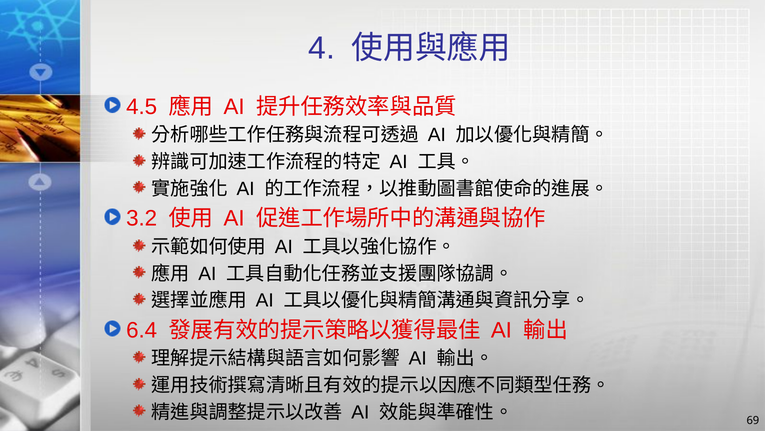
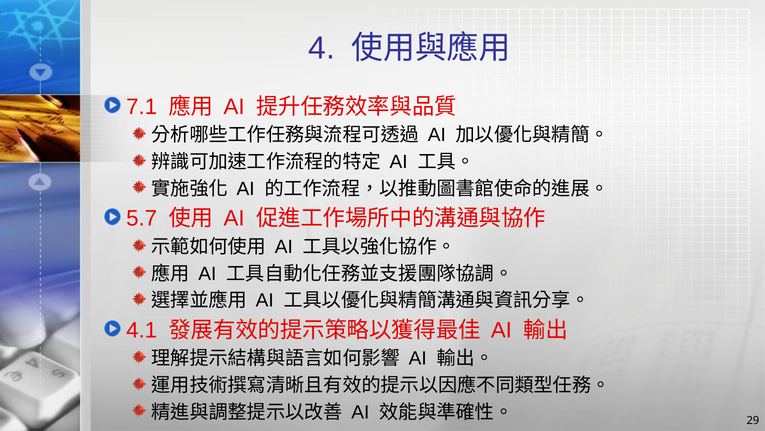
4.5: 4.5 -> 7.1 (142, 106)
3.2: 3.2 -> 5.7 (142, 218)
6.4: 6.4 -> 4.1 (142, 330)
69: 69 -> 29 (753, 420)
